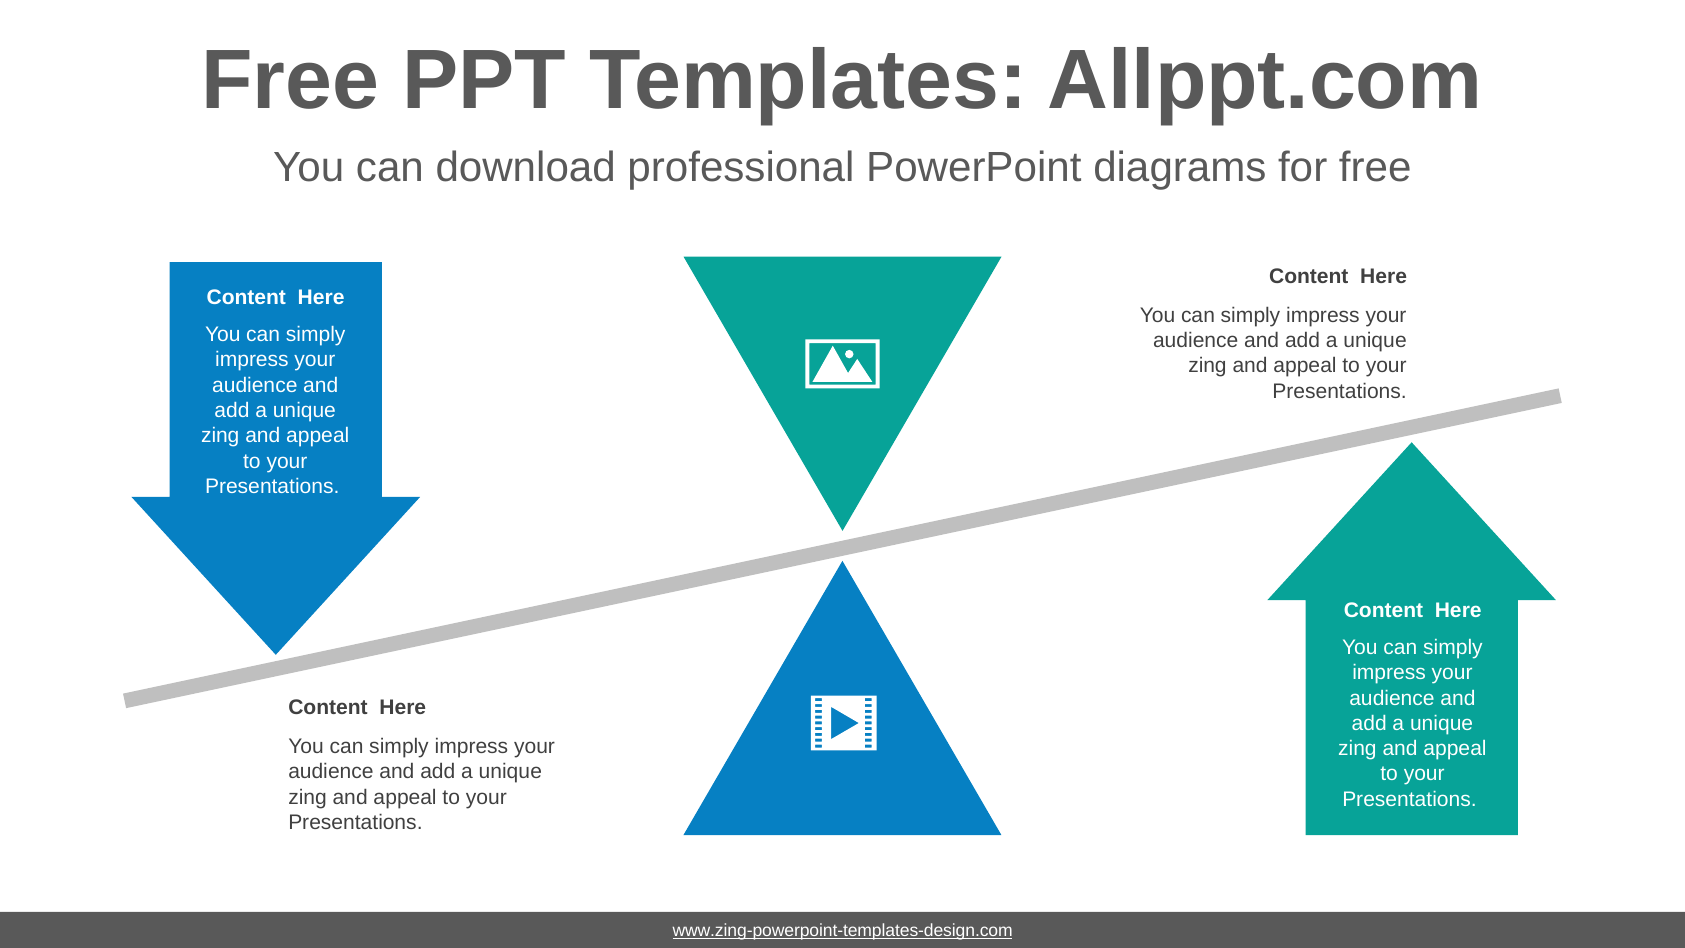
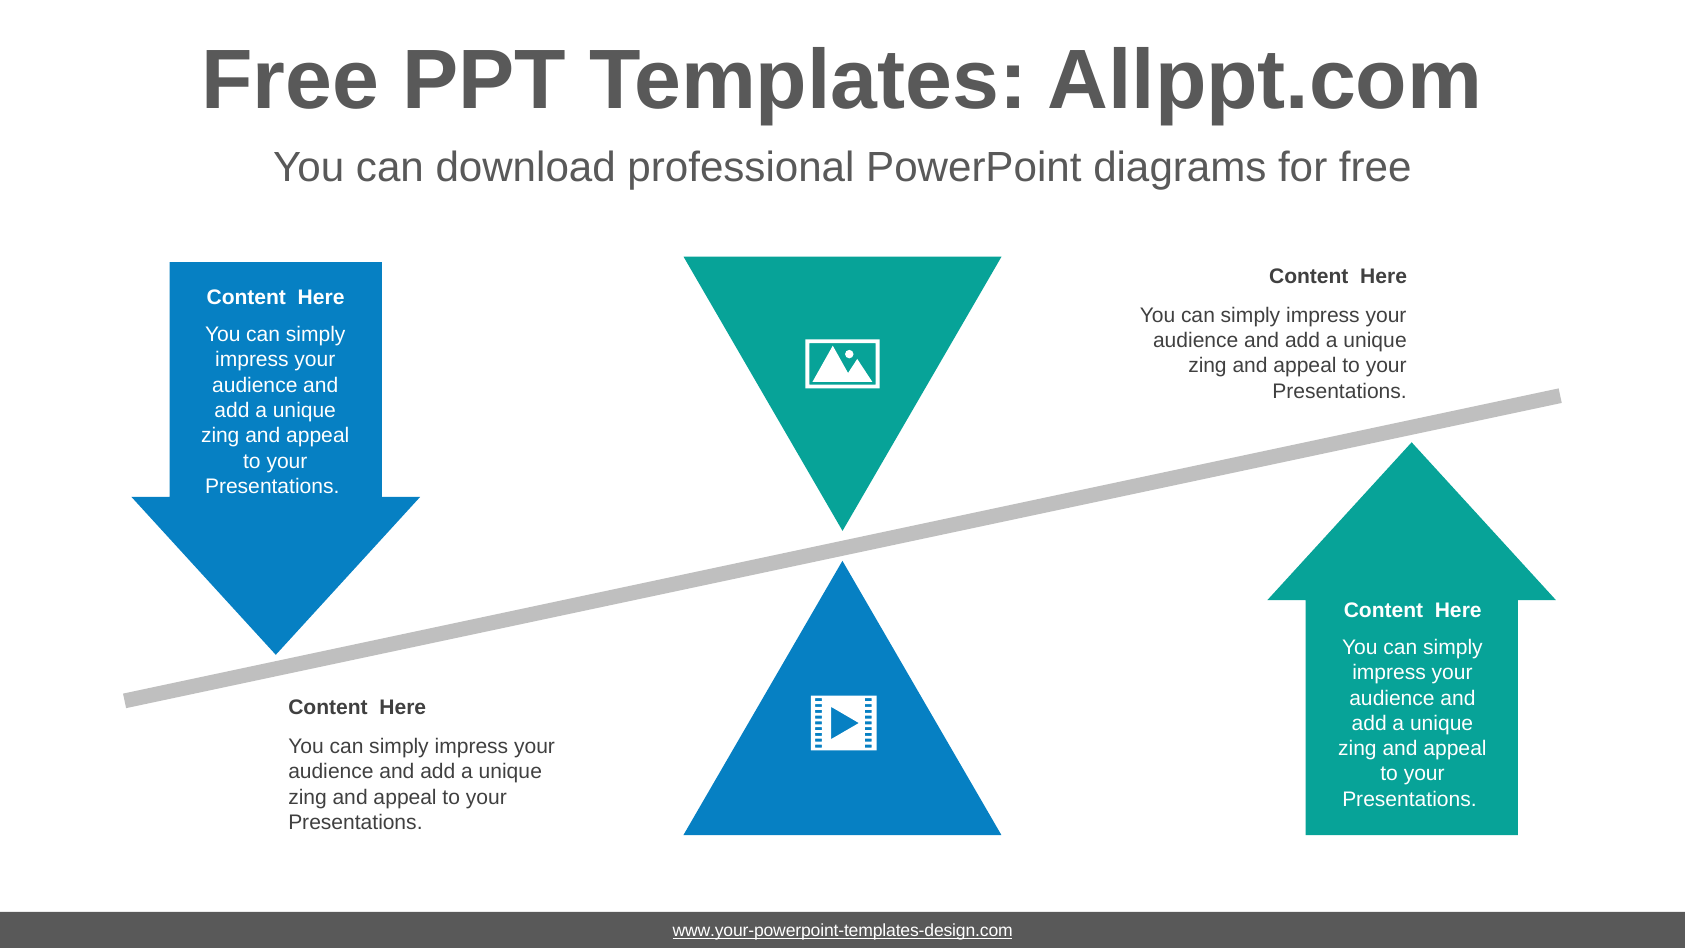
www.zing-powerpoint-templates-design.com: www.zing-powerpoint-templates-design.com -> www.your-powerpoint-templates-design.com (843, 930)
